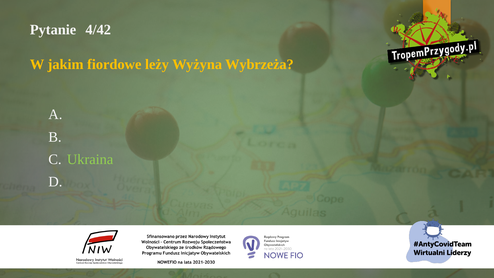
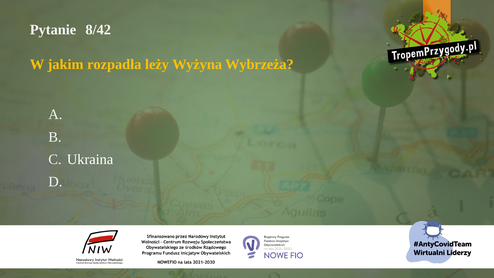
4/42: 4/42 -> 8/42 (98, 30)
fiordowe: fiordowe -> rozpadła (114, 64)
Ukraina colour: light green -> white (90, 159)
